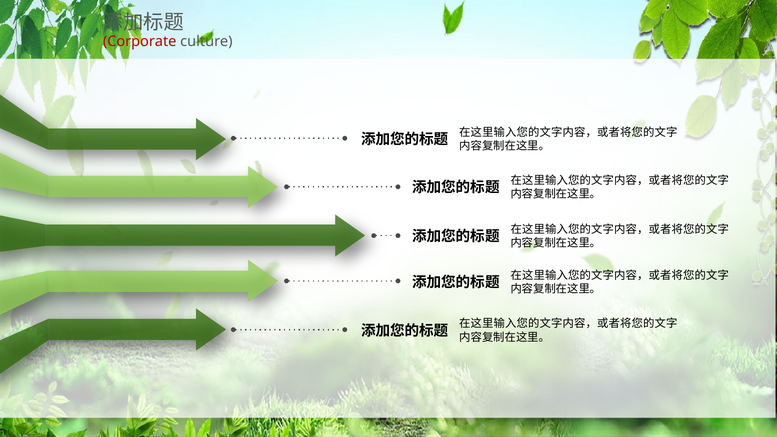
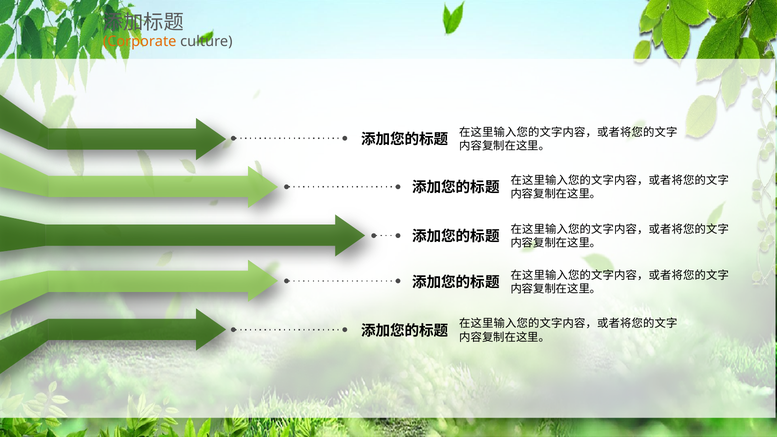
Corporate colour: red -> orange (140, 41)
